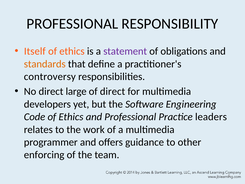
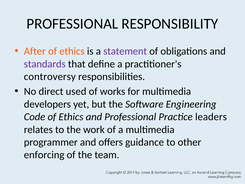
Itself: Itself -> After (35, 51)
standards colour: orange -> purple (45, 64)
large: large -> used (76, 91)
of direct: direct -> works (113, 91)
